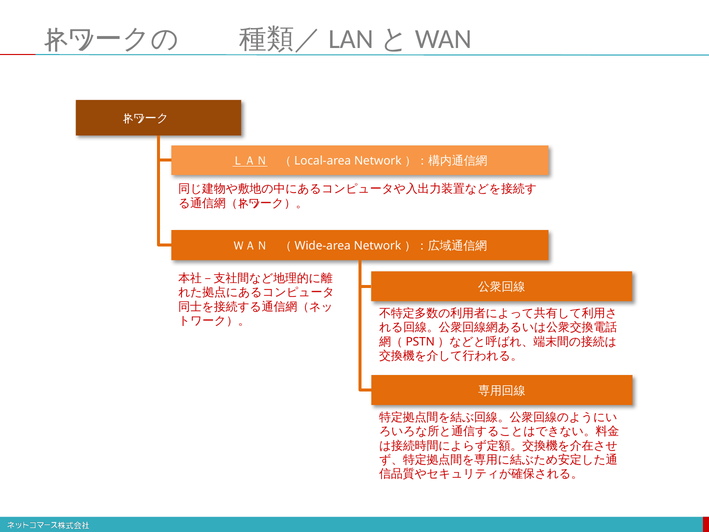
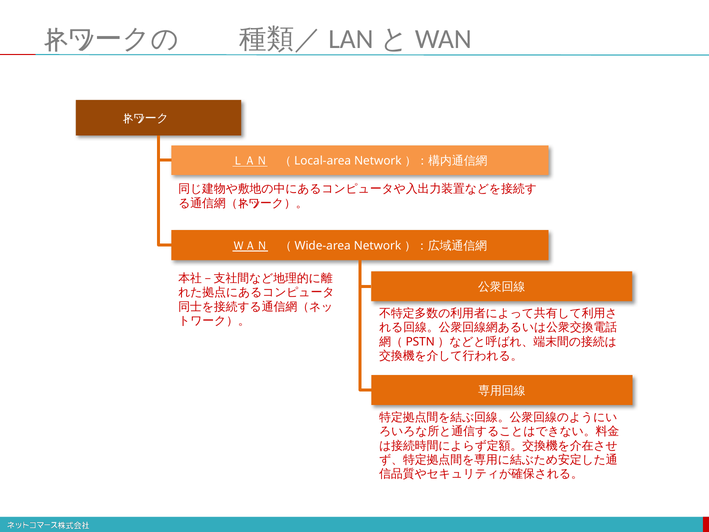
ＷＡＮ underline: none -> present (250, 246)
